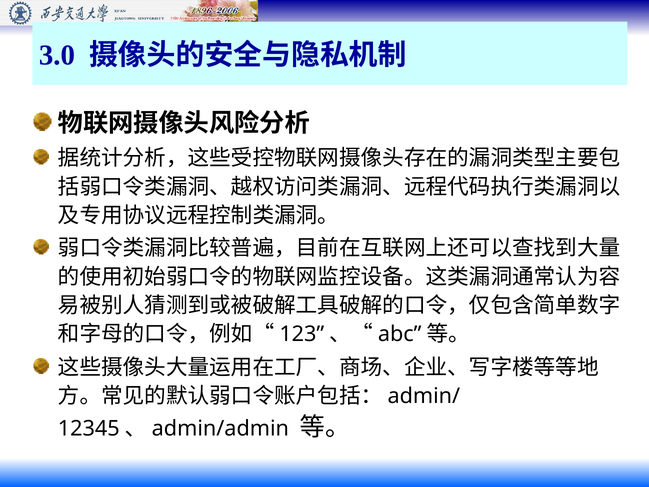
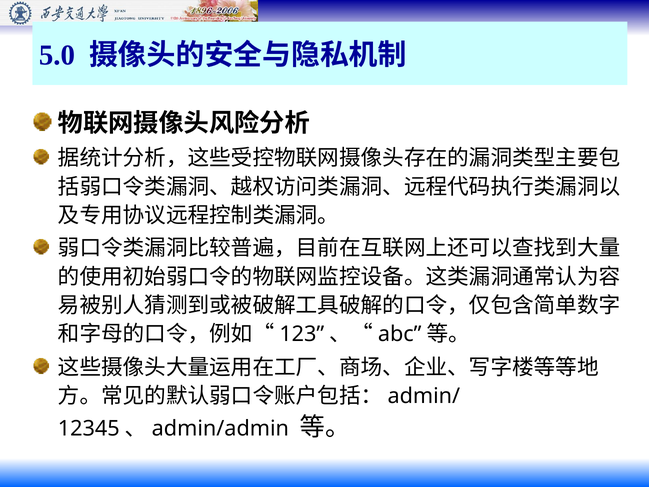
3.0: 3.0 -> 5.0 (57, 55)
